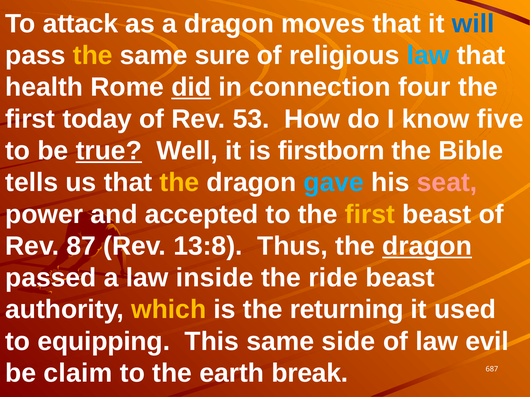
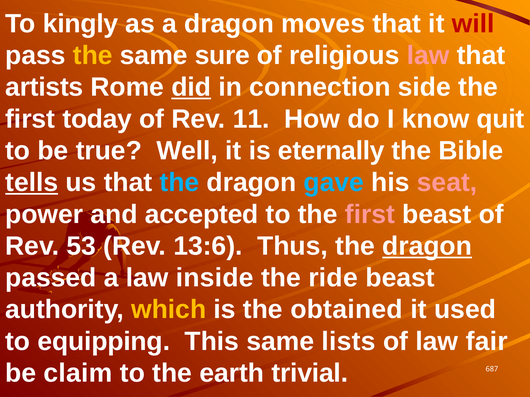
attack: attack -> kingly (81, 24)
will colour: blue -> red (473, 24)
law colour: light blue -> pink (428, 56)
health: health -> artists (44, 87)
four: four -> side (424, 87)
53: 53 -> 11 (251, 119)
five: five -> quit (500, 119)
true underline: present -> none (109, 151)
firstborn: firstborn -> eternally (331, 151)
tells underline: none -> present (32, 183)
the colour: yellow -> light blue (179, 183)
first colour: yellow -> pink (370, 215)
87: 87 -> 53 (81, 246)
13:8: 13:8 -> 13:6 (208, 246)
returning: returning -> obtained (347, 310)
side: side -> lists (349, 342)
evil: evil -> fair (487, 342)
break: break -> trivial (310, 374)
